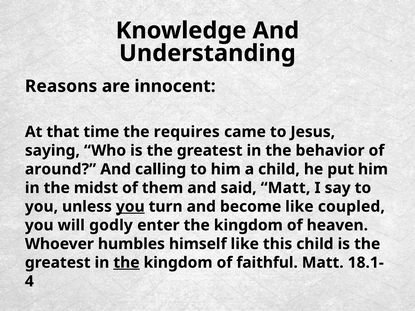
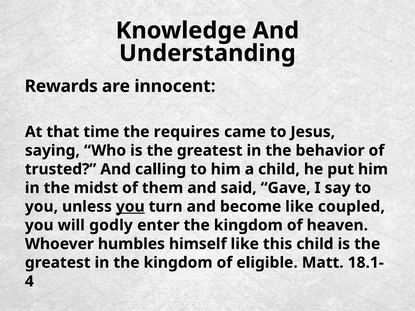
Reasons: Reasons -> Rewards (61, 86)
around: around -> trusted (61, 169)
said Matt: Matt -> Gave (286, 188)
the underline: present -> none (126, 263)
faithful: faithful -> eligible (267, 263)
